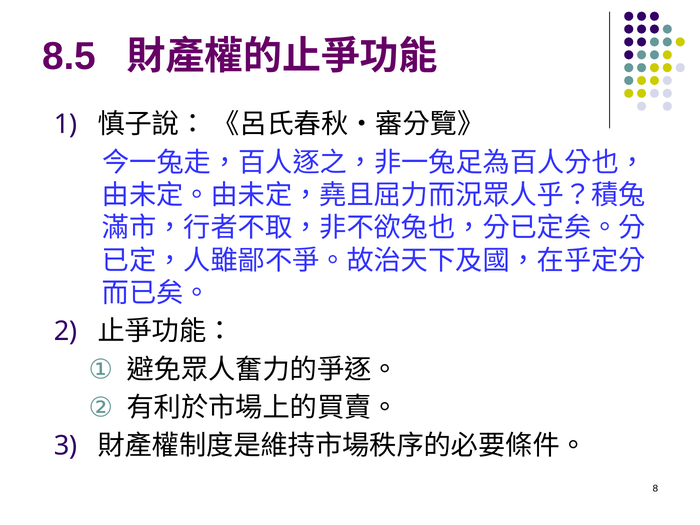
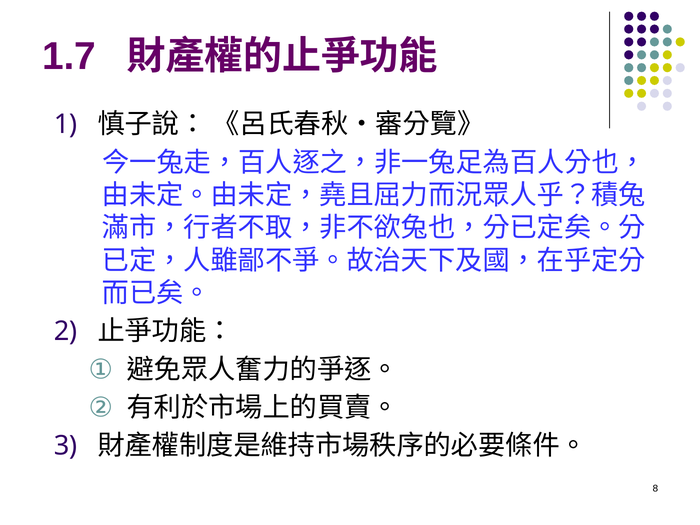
8.5: 8.5 -> 1.7 (69, 56)
